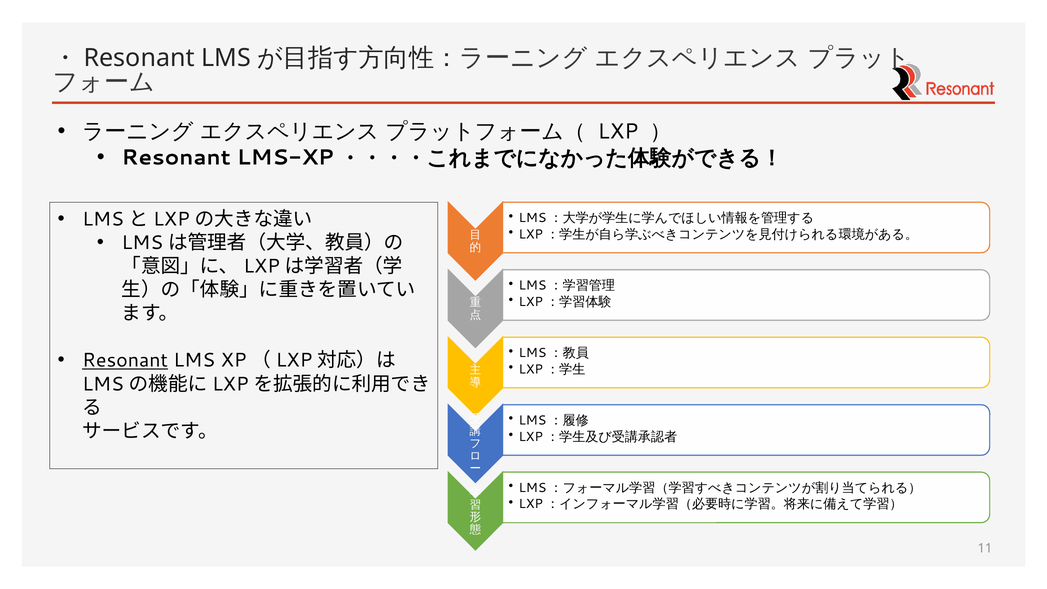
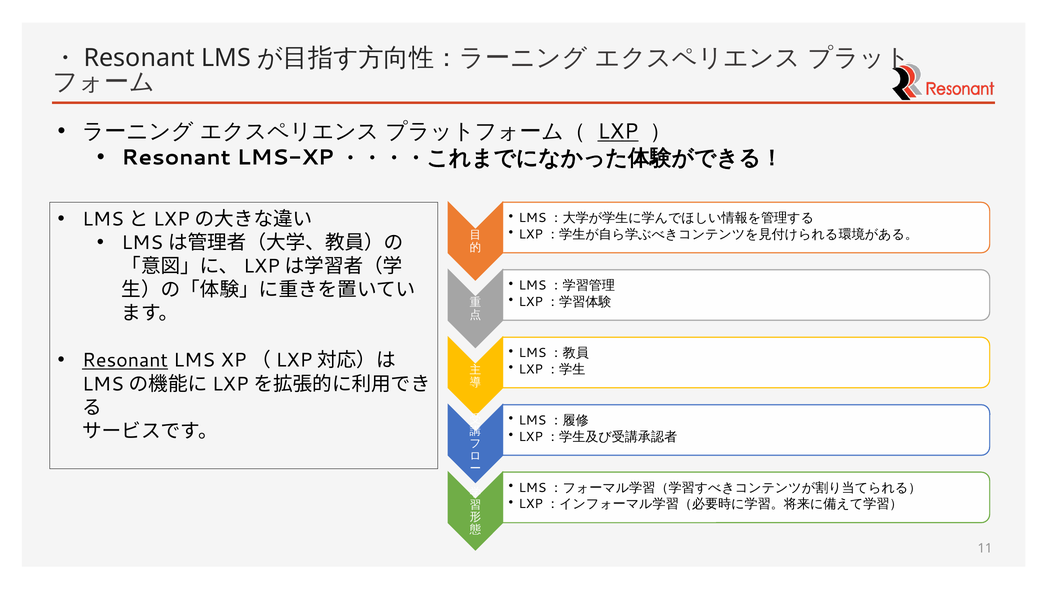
LXP underline: none -> present (618, 132)
